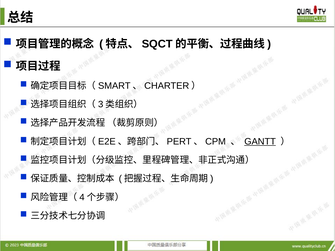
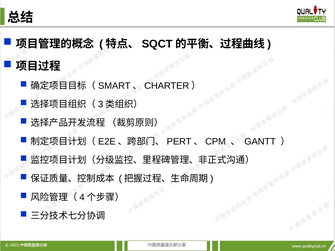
GANTT underline: present -> none (260, 142)
